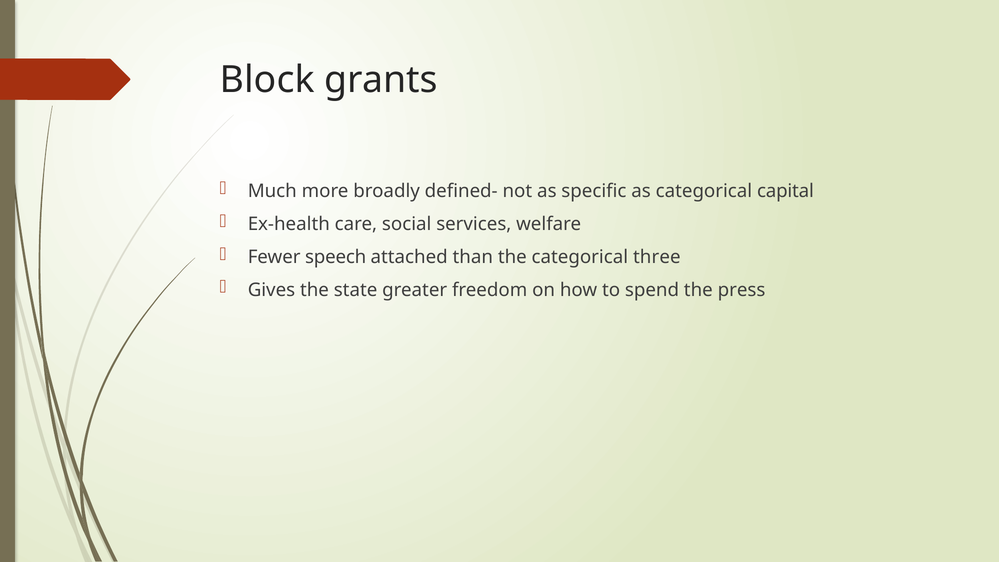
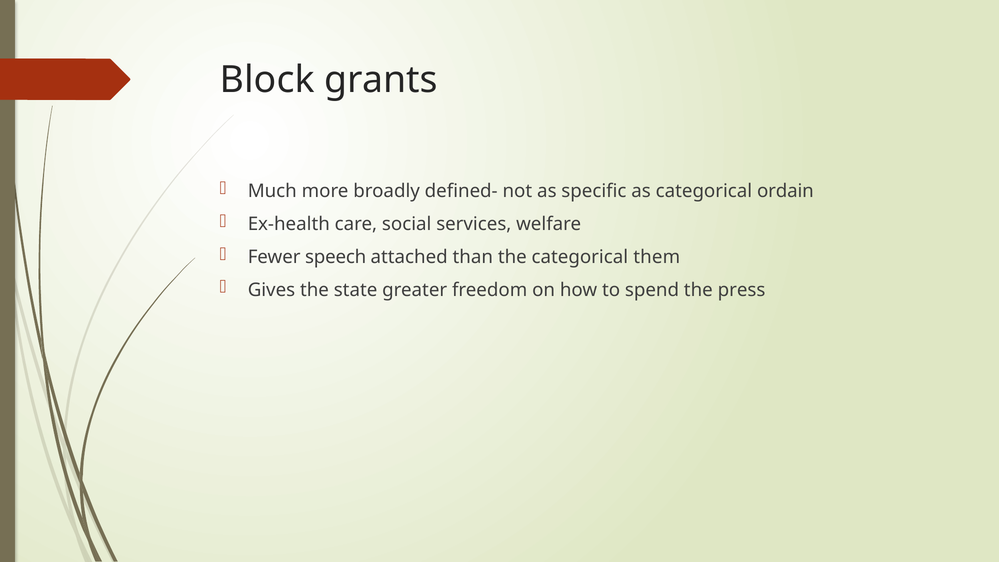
capital: capital -> ordain (785, 191)
three: three -> them (657, 257)
